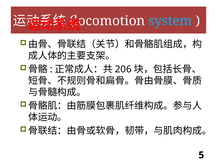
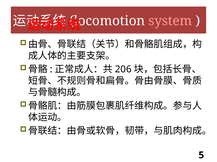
system colour: light blue -> pink (170, 21)
